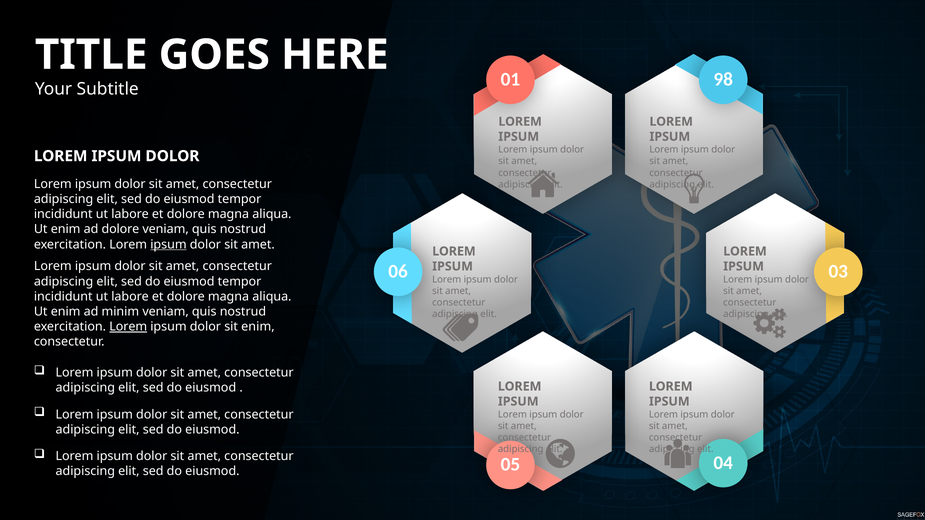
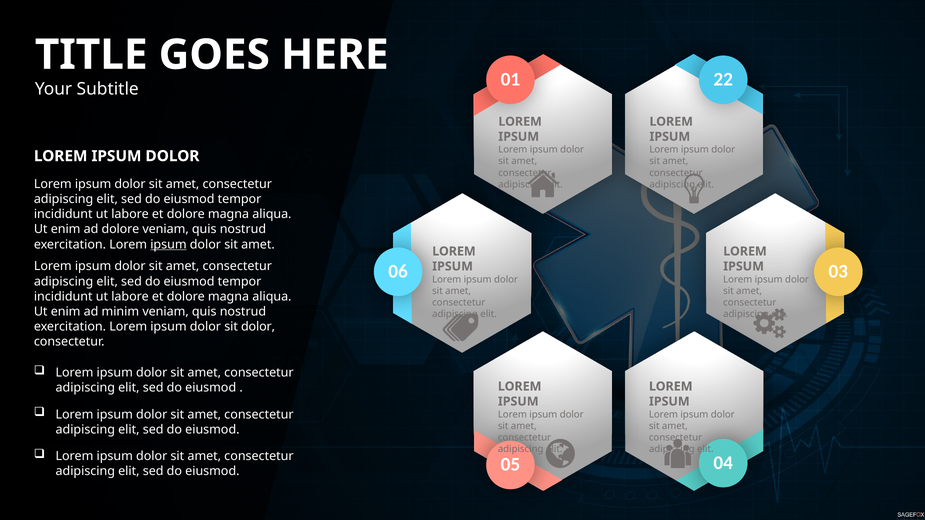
98: 98 -> 22 (723, 79)
Lorem underline: present -> none (128, 327)
sit enim: enim -> dolor (258, 327)
